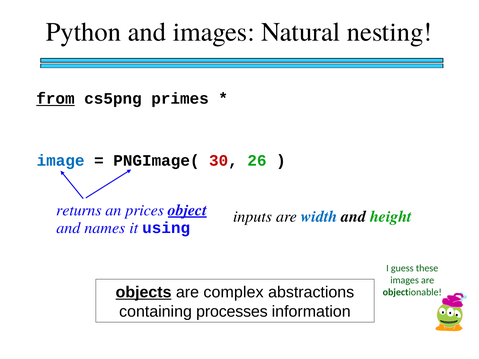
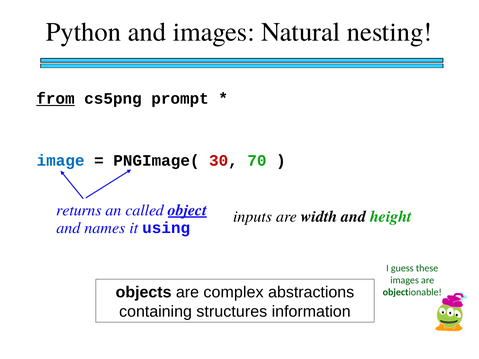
primes: primes -> prompt (180, 99)
26: 26 -> 70 (257, 161)
prices: prices -> called (145, 210)
width colour: blue -> black (319, 217)
objects underline: present -> none (144, 292)
processes: processes -> structures (232, 312)
